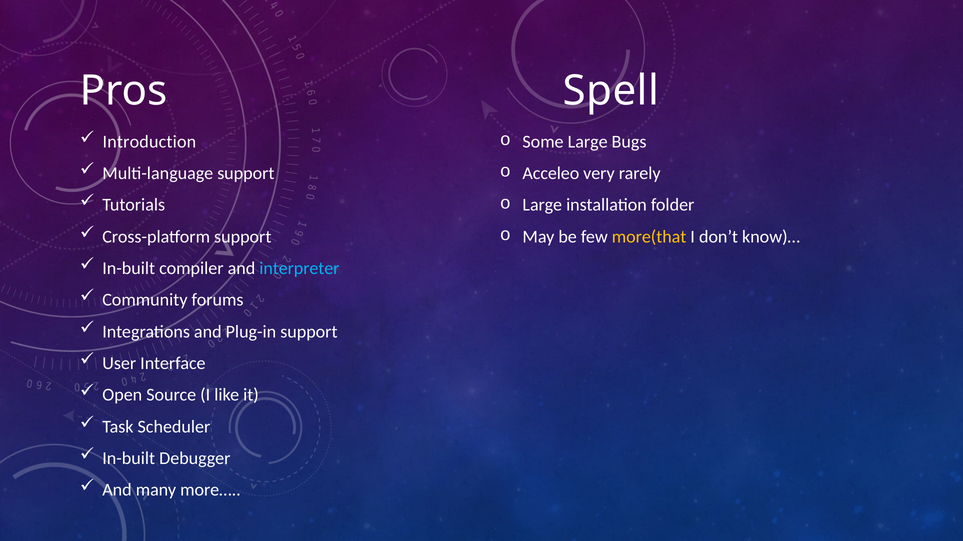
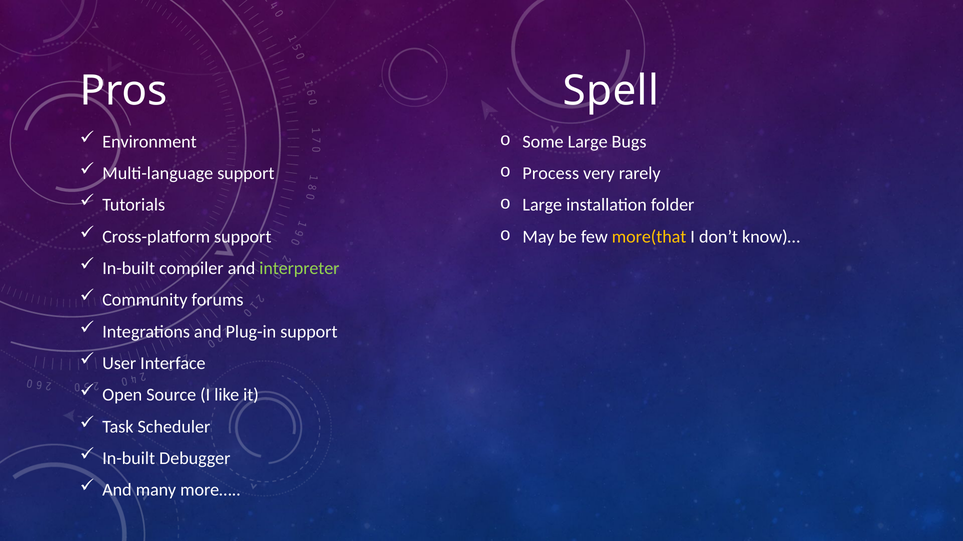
Introduction: Introduction -> Environment (150, 142)
Acceleo: Acceleo -> Process (551, 174)
interpreter colour: light blue -> light green (299, 269)
